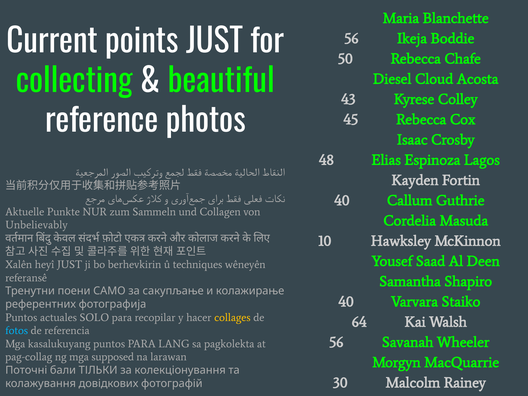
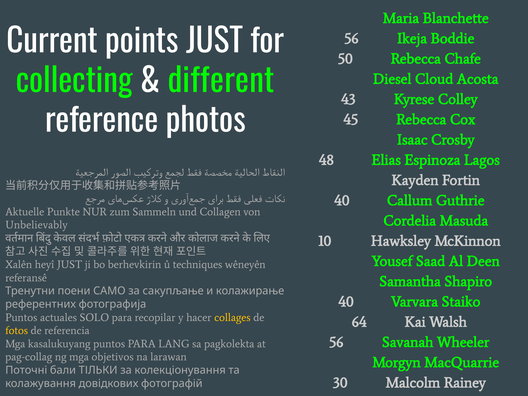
beautiful: beautiful -> different (221, 81)
fotos colour: light blue -> yellow (17, 331)
supposed: supposed -> objetivos (113, 357)
